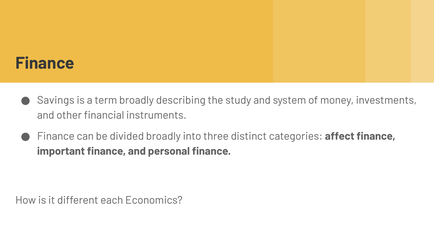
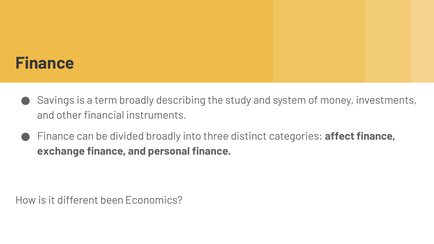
important: important -> exchange (61, 151)
each: each -> been (112, 201)
